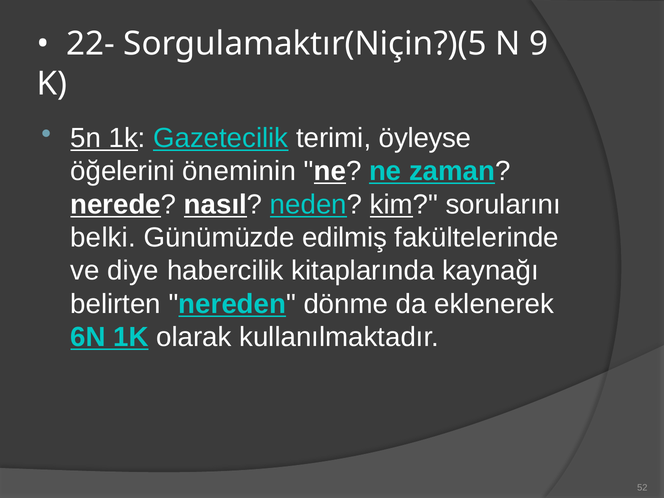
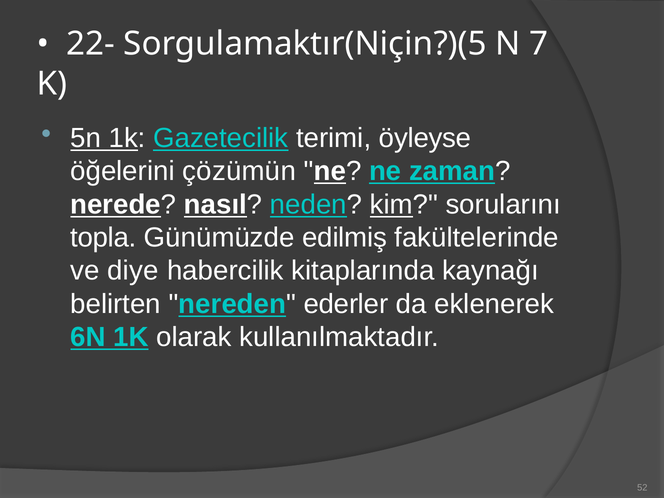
9: 9 -> 7 (539, 44)
öneminin: öneminin -> çözümün (239, 171)
belki: belki -> topla (103, 238)
dönme: dönme -> ederler (346, 304)
